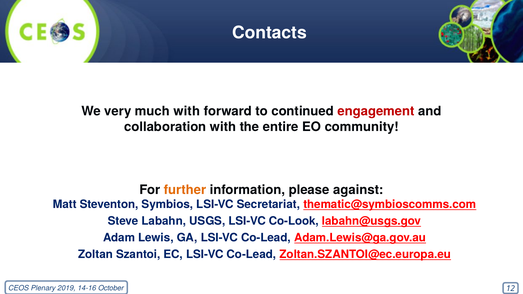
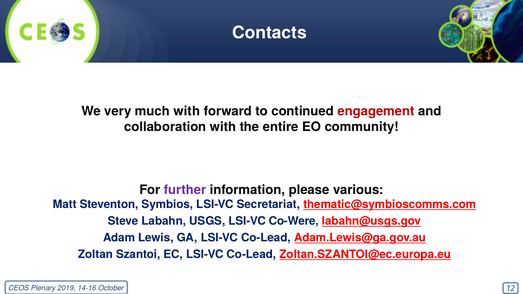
further colour: orange -> purple (185, 190)
against: against -> various (358, 190)
Co-Look: Co-Look -> Co-Were (294, 221)
